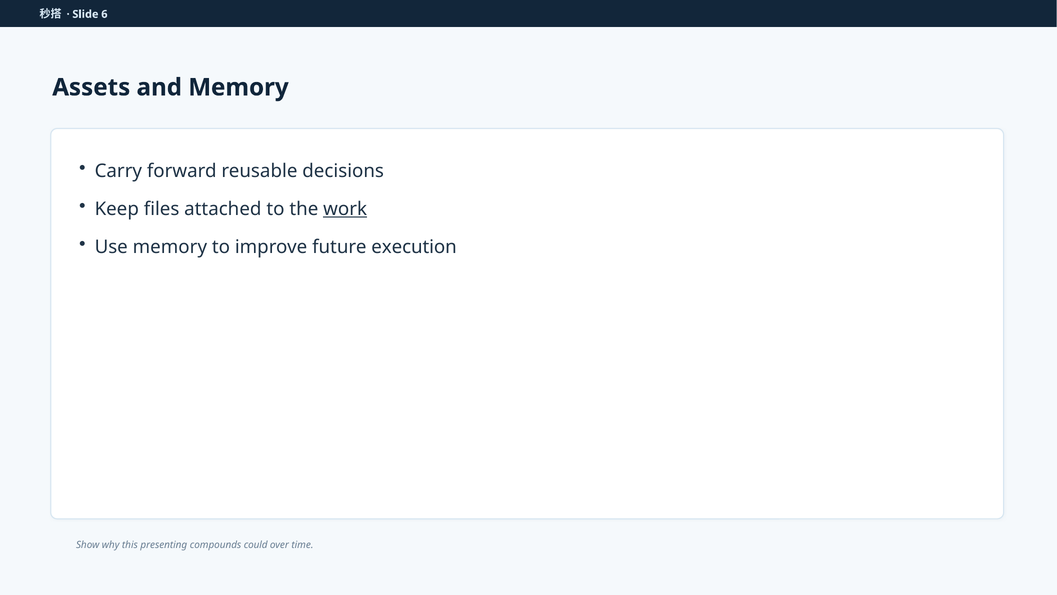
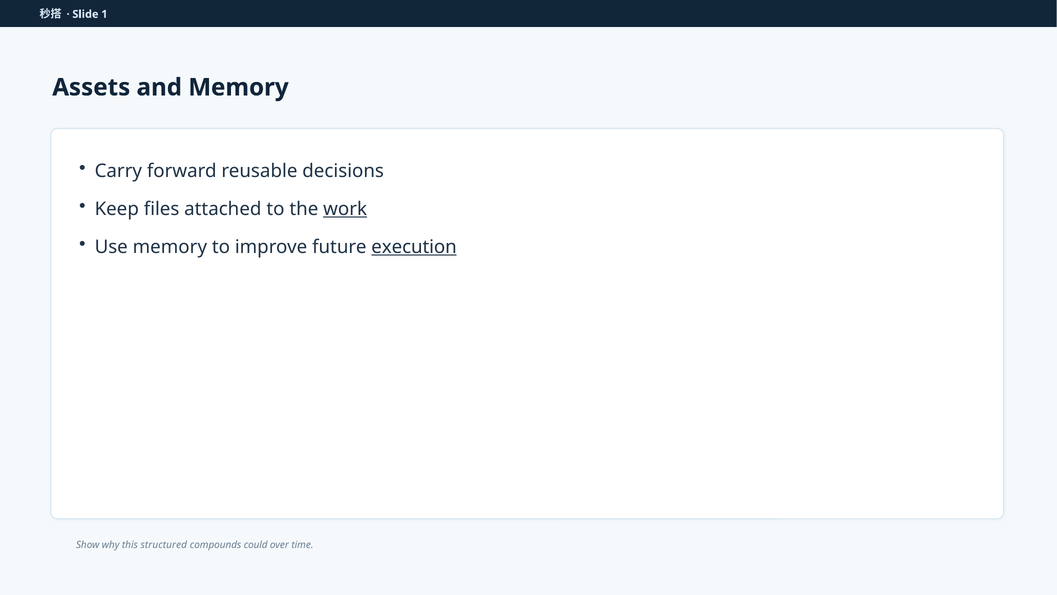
6: 6 -> 1 (104, 14)
execution underline: none -> present (414, 247)
presenting: presenting -> structured (164, 544)
